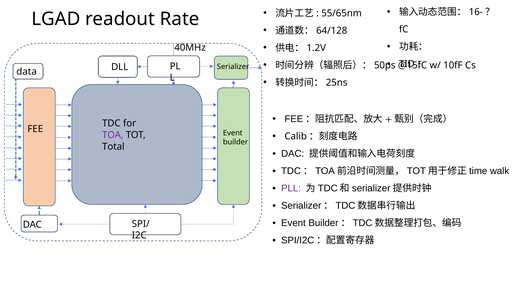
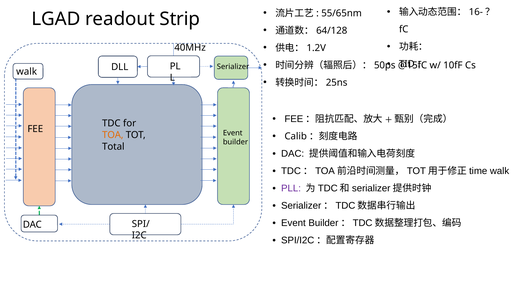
Rate: Rate -> Strip (180, 19)
data: data -> walk (27, 72)
TOA colour: purple -> orange (113, 135)
